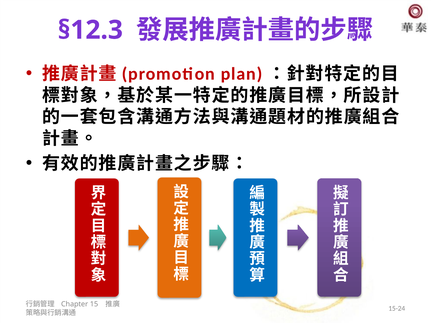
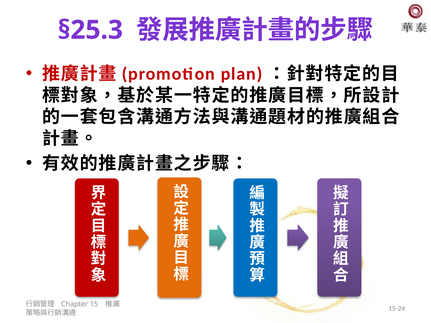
§12.3: §12.3 -> §25.3 (90, 30)
